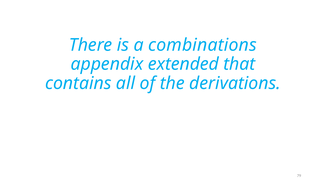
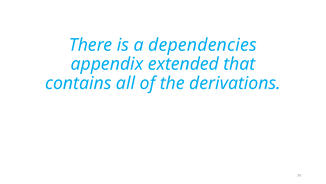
combinations: combinations -> dependencies (202, 45)
